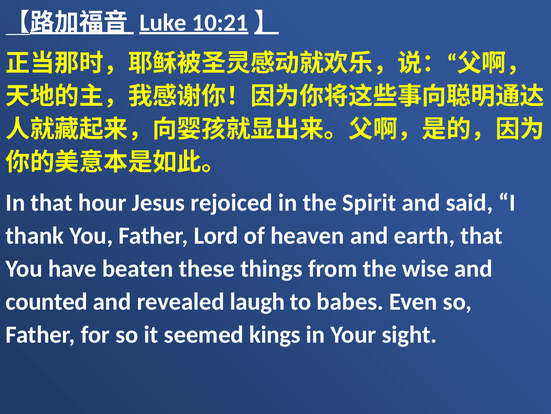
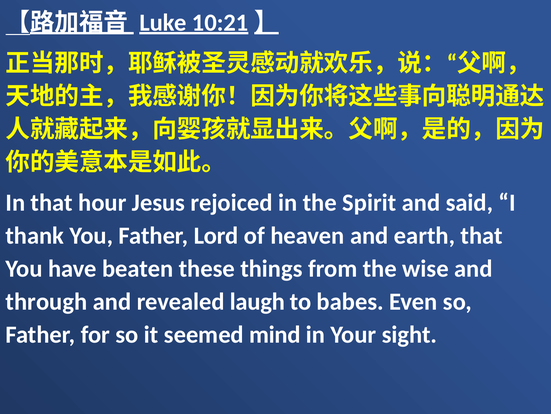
counted: counted -> through (46, 301)
kings: kings -> mind (275, 334)
